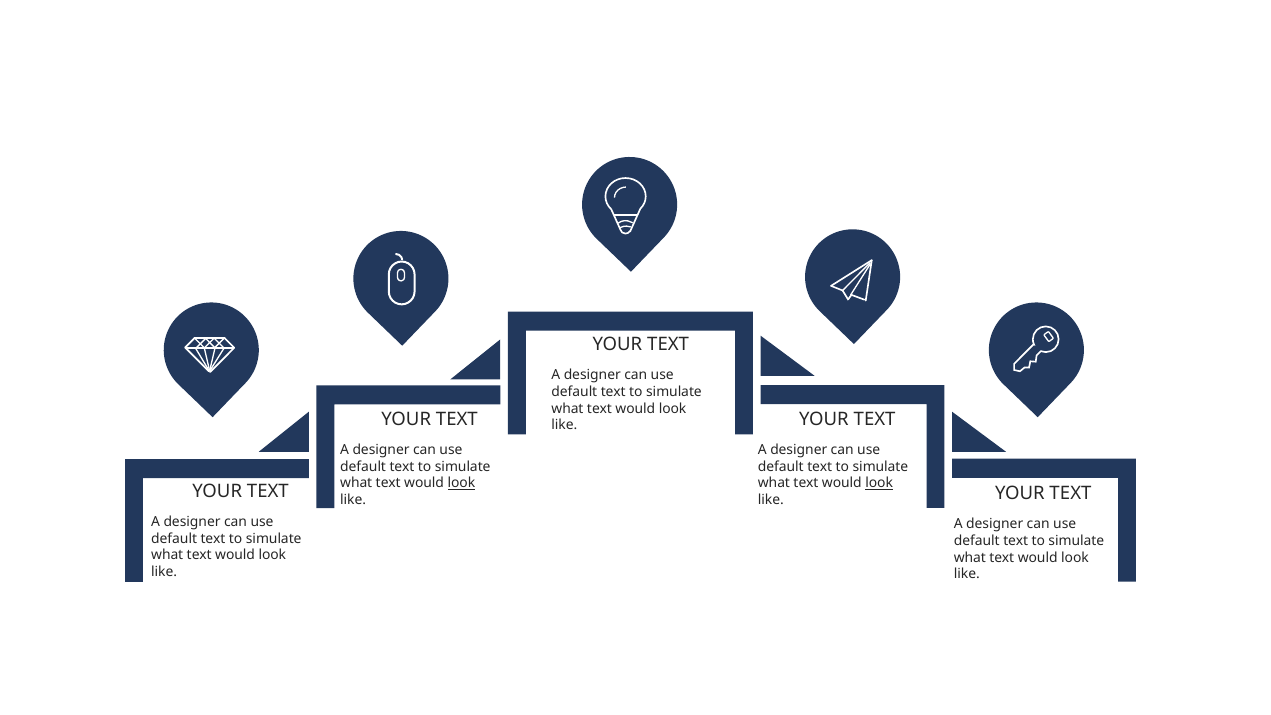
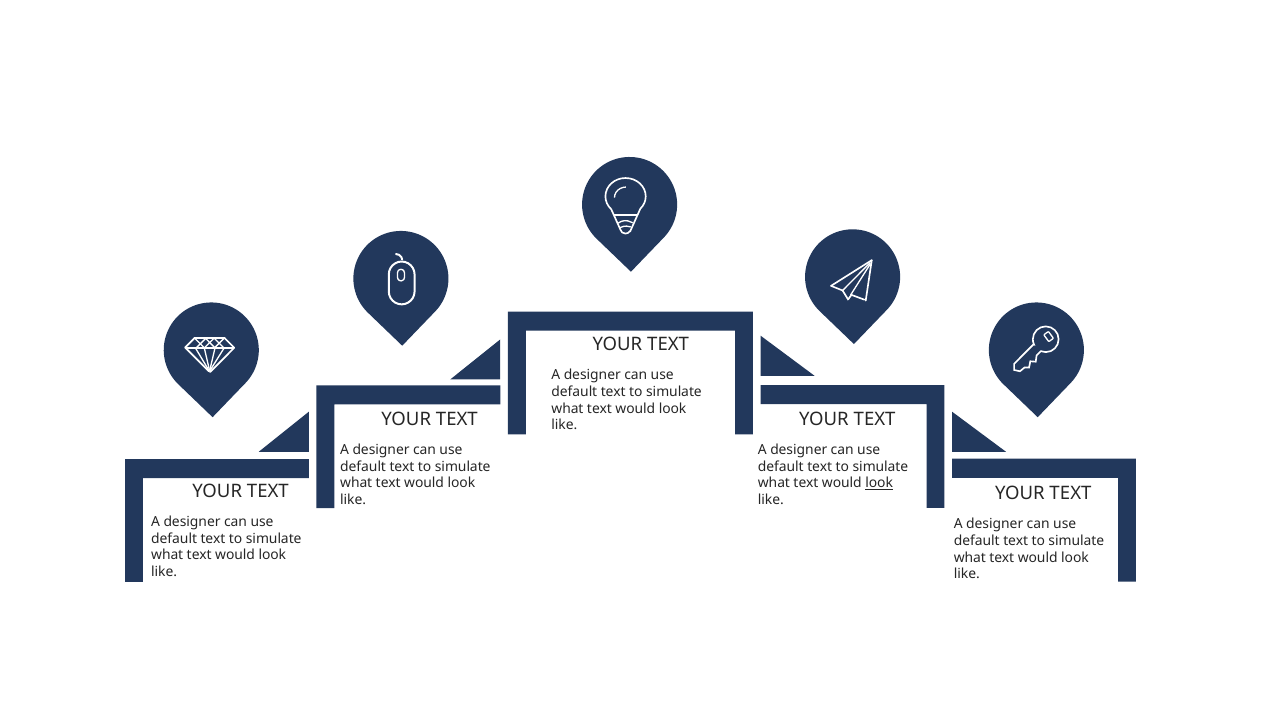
look underline: present -> none (461, 483)
